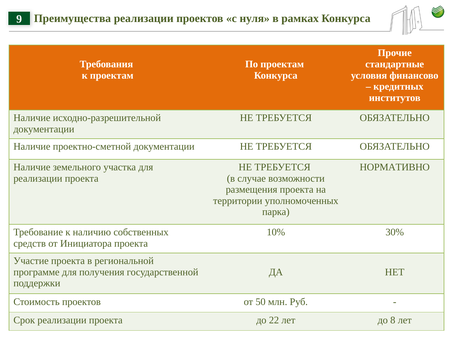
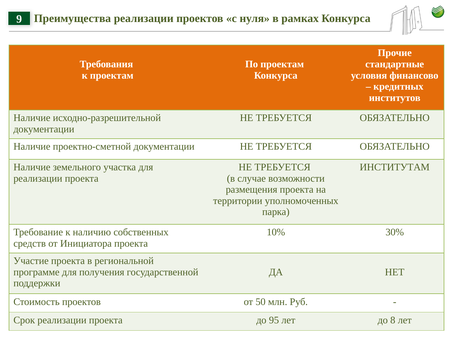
НОРМАТИВНО: НОРМАТИВНО -> ИНСТИТУТАМ (395, 167)
22: 22 -> 95 (274, 320)
